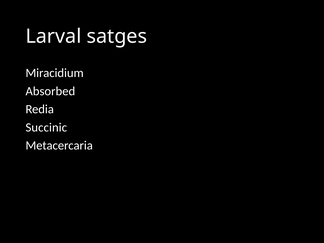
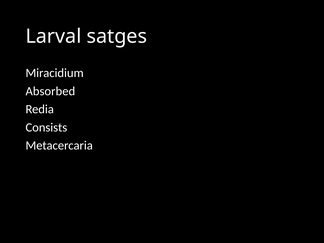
Succinic: Succinic -> Consists (46, 127)
